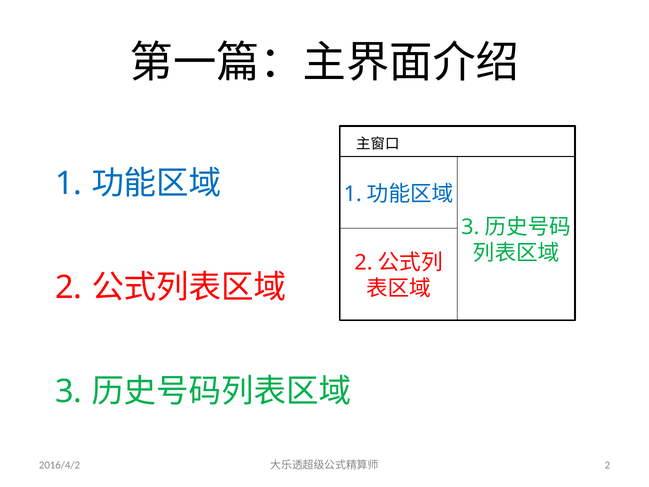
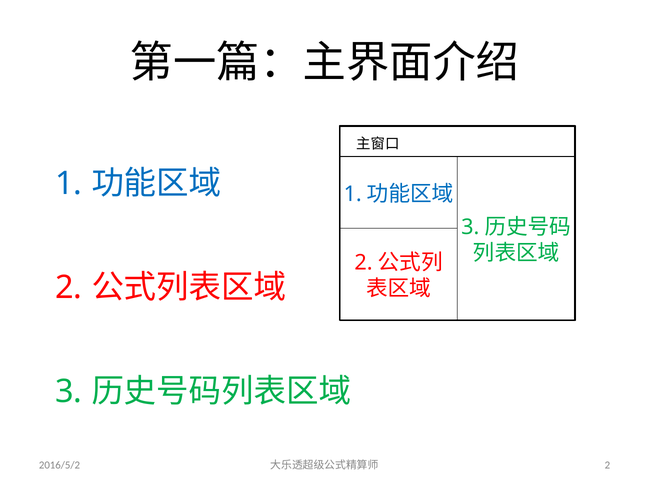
2016/4/2: 2016/4/2 -> 2016/5/2 (59, 465)
